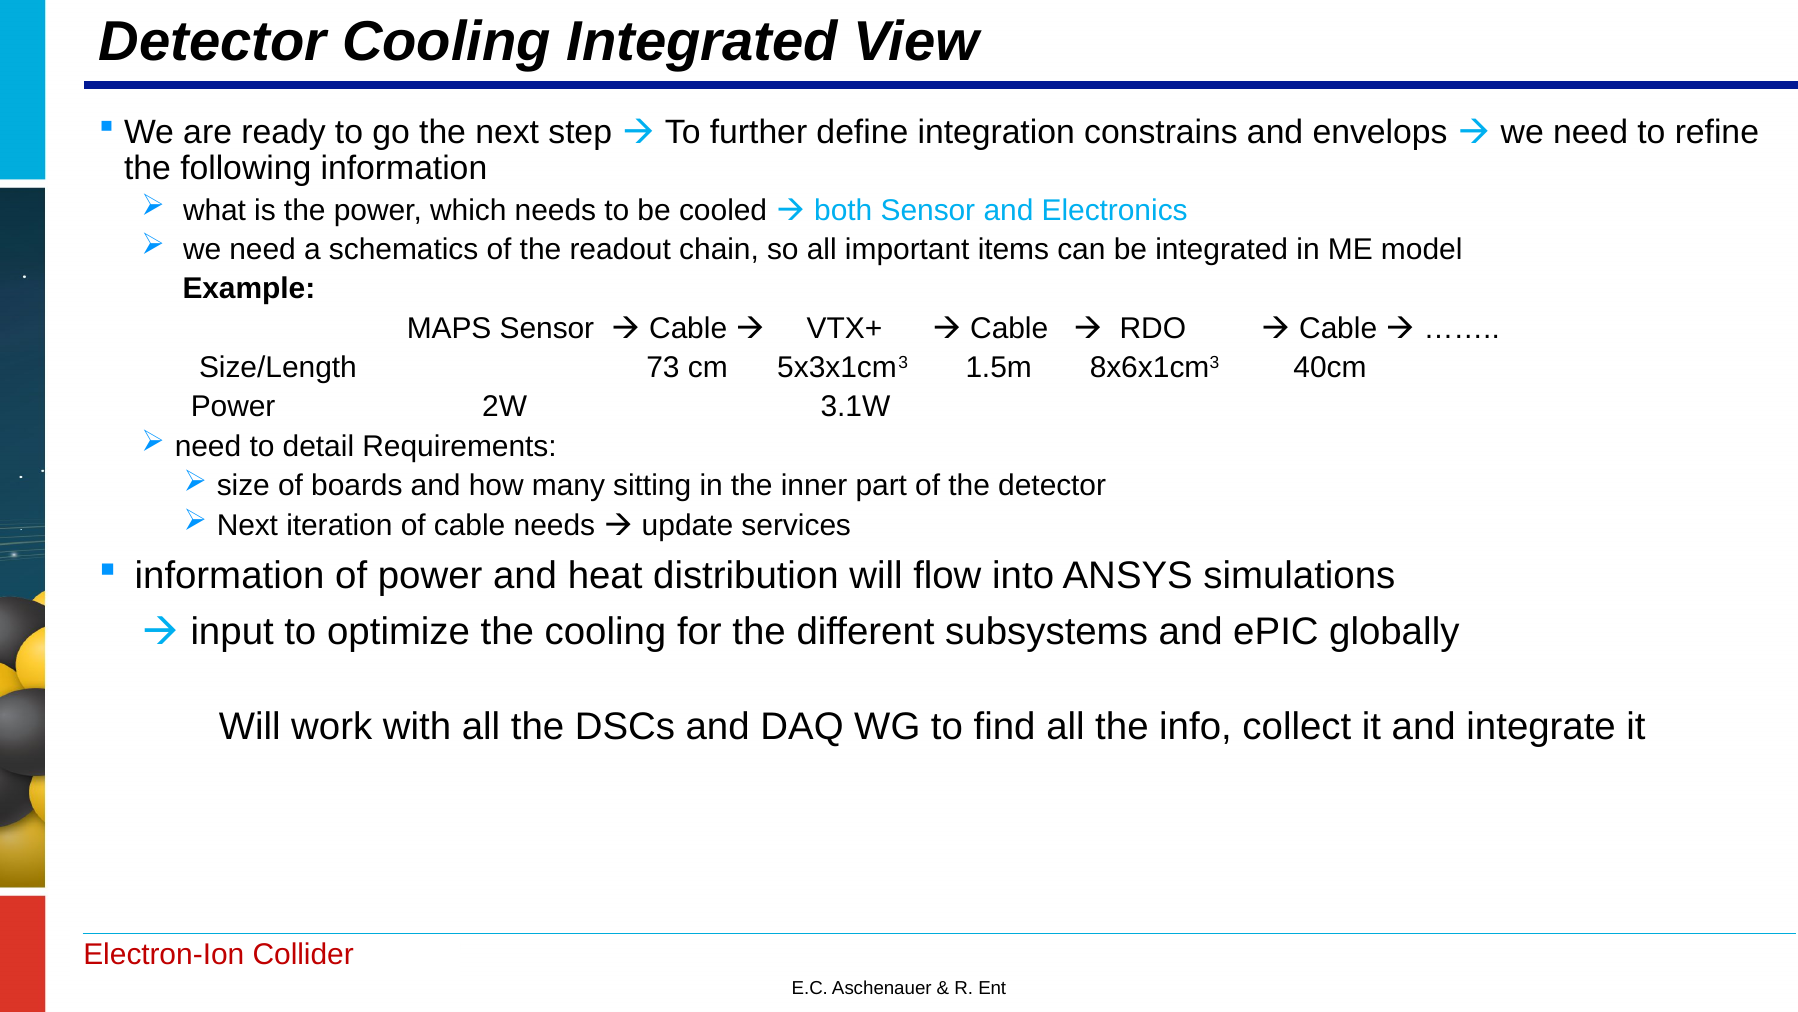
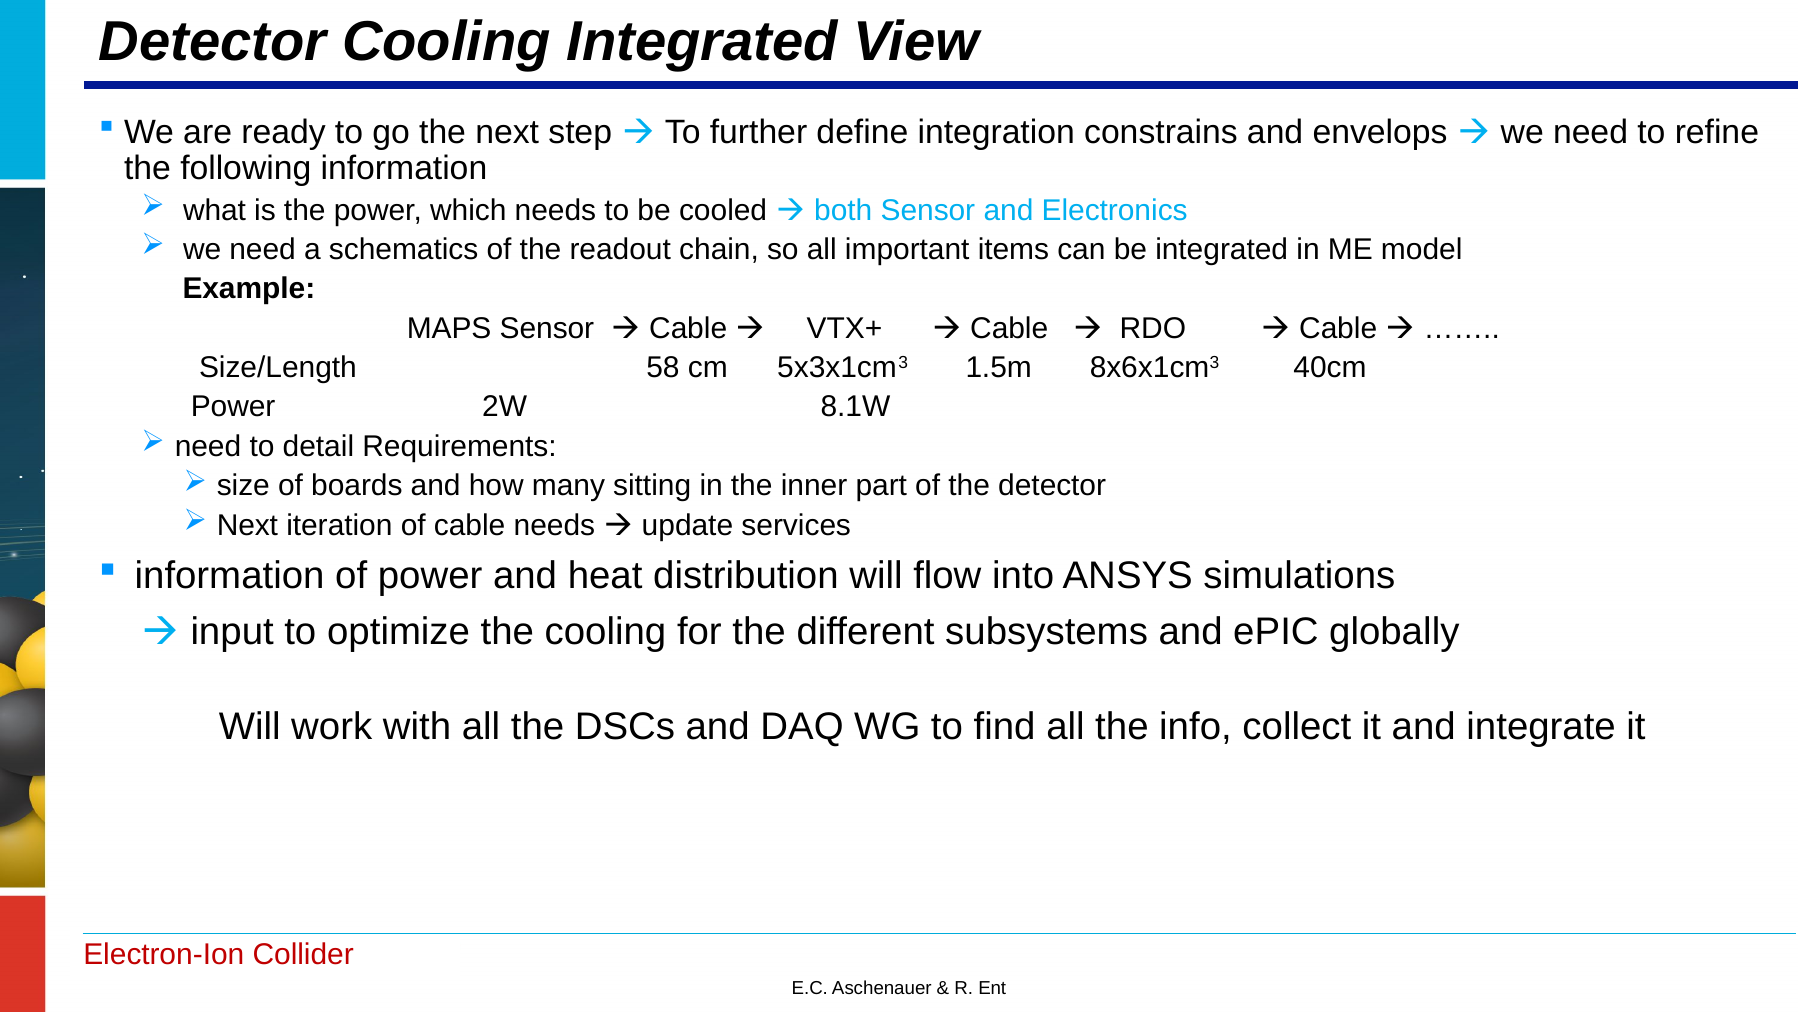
73: 73 -> 58 (663, 367)
3.1W: 3.1W -> 8.1W (855, 407)
